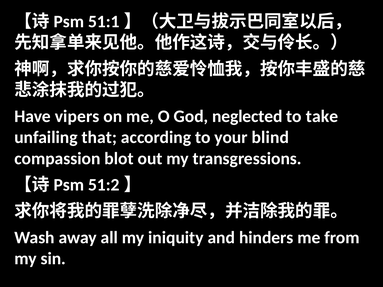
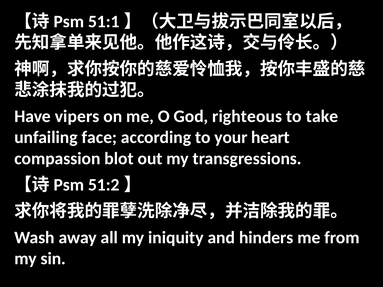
neglected: neglected -> righteous (247, 116)
that: that -> face (99, 138)
blind: blind -> heart (270, 138)
